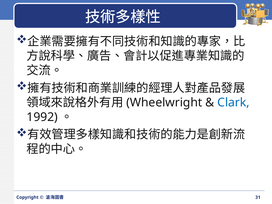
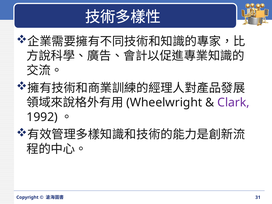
Clark colour: blue -> purple (234, 103)
